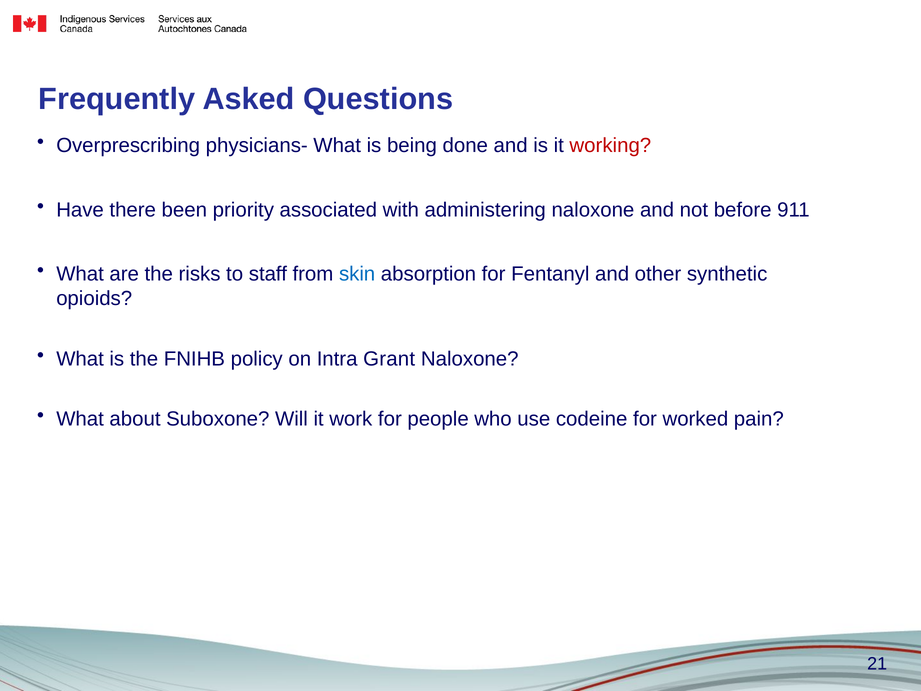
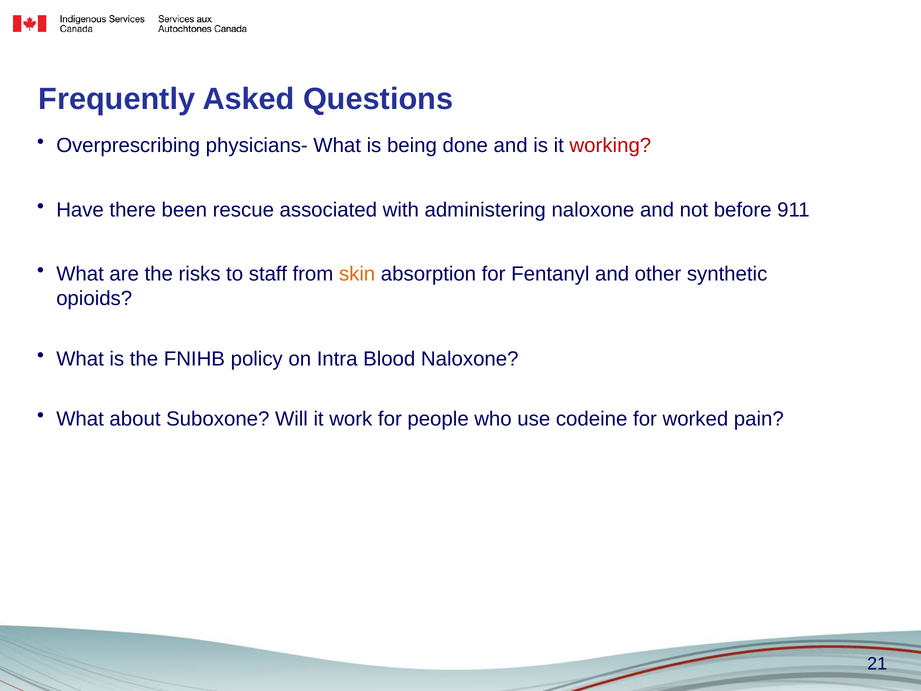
priority: priority -> rescue (243, 210)
skin colour: blue -> orange (357, 274)
Grant: Grant -> Blood (389, 359)
